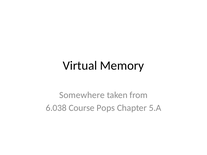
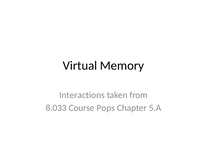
Somewhere: Somewhere -> Interactions (82, 95)
6.038: 6.038 -> 8.033 (56, 108)
